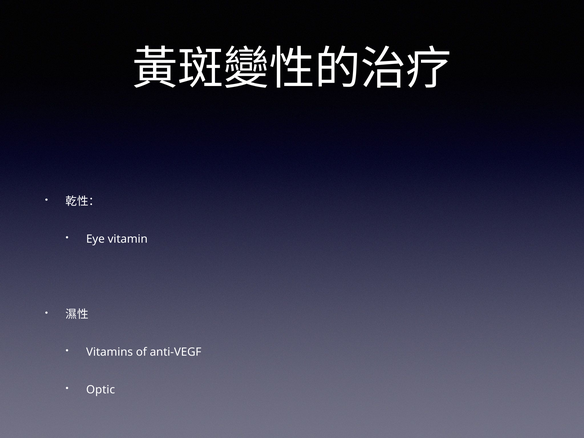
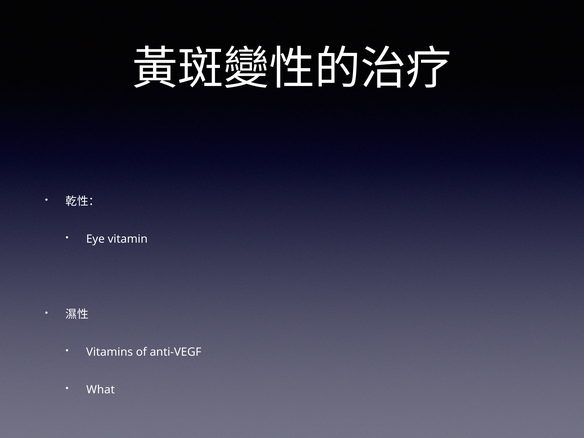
Optic: Optic -> What (101, 390)
